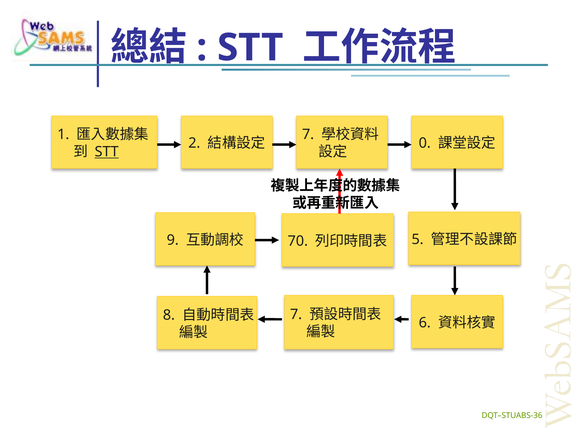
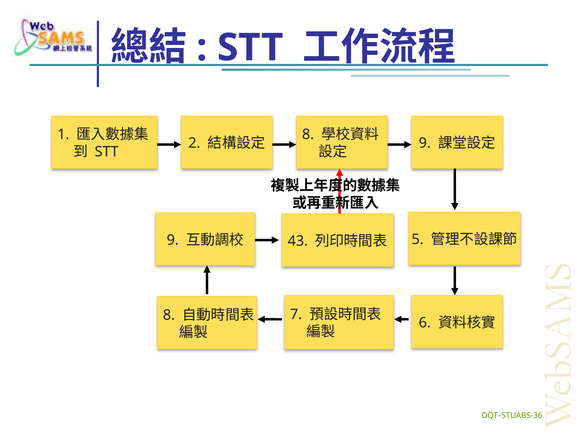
7: 7 -> 8 (308, 135)
STT underline: present -> none (107, 152)
0: 0 -> 9 (425, 143)
70: 70 -> 43 (298, 241)
